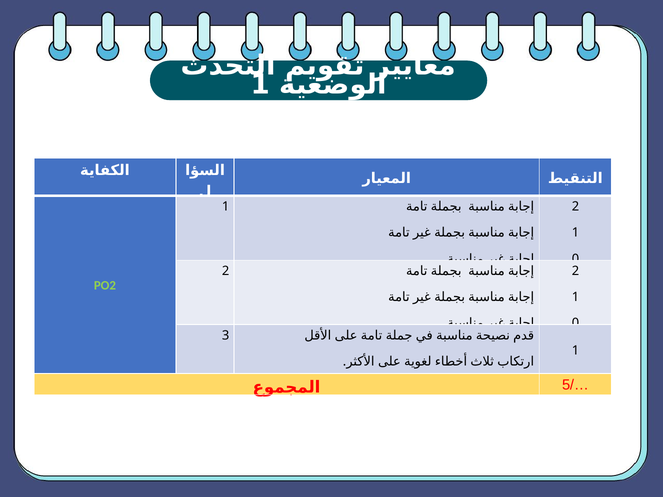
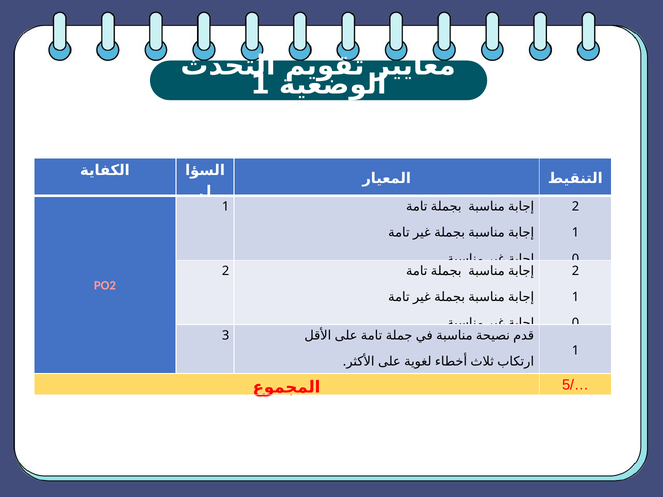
PO2 colour: light green -> pink (105, 285)
